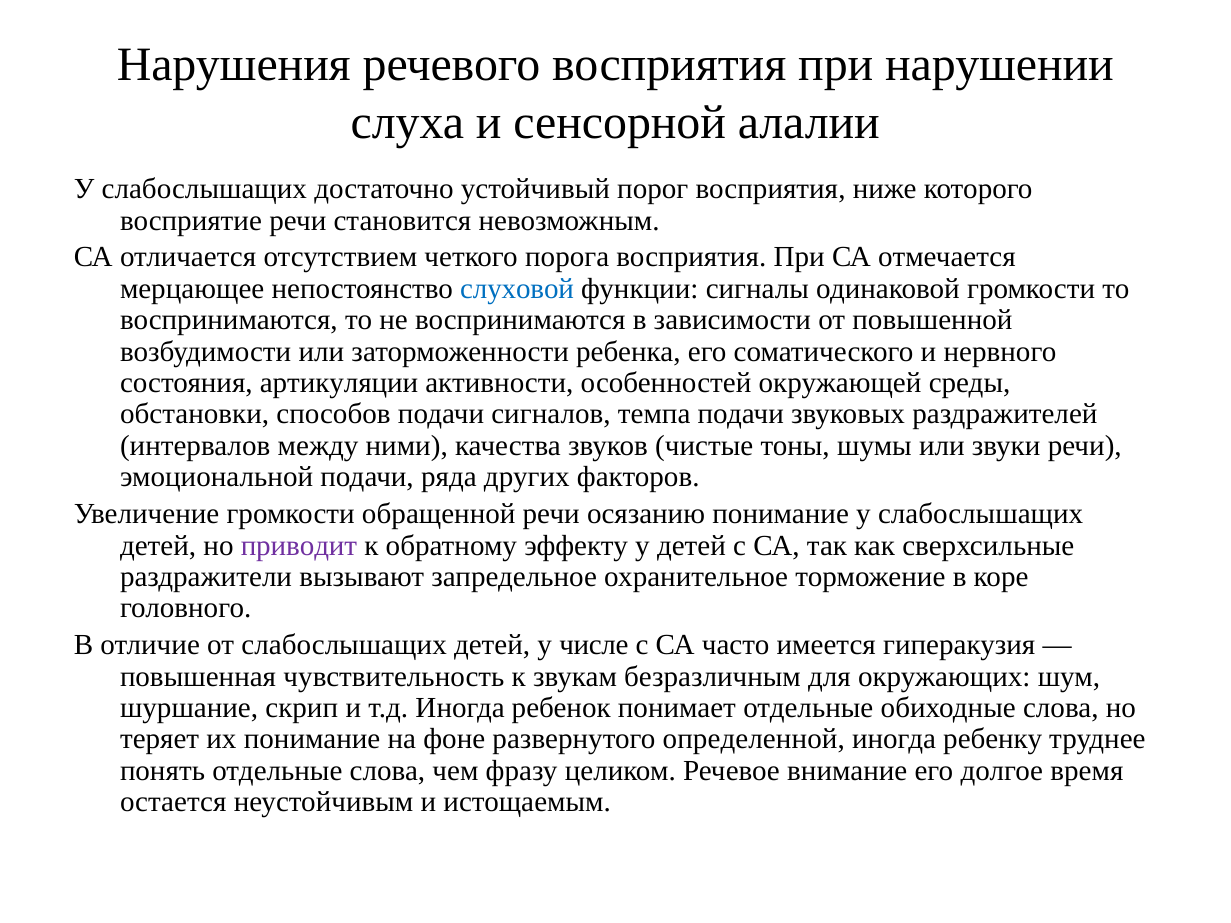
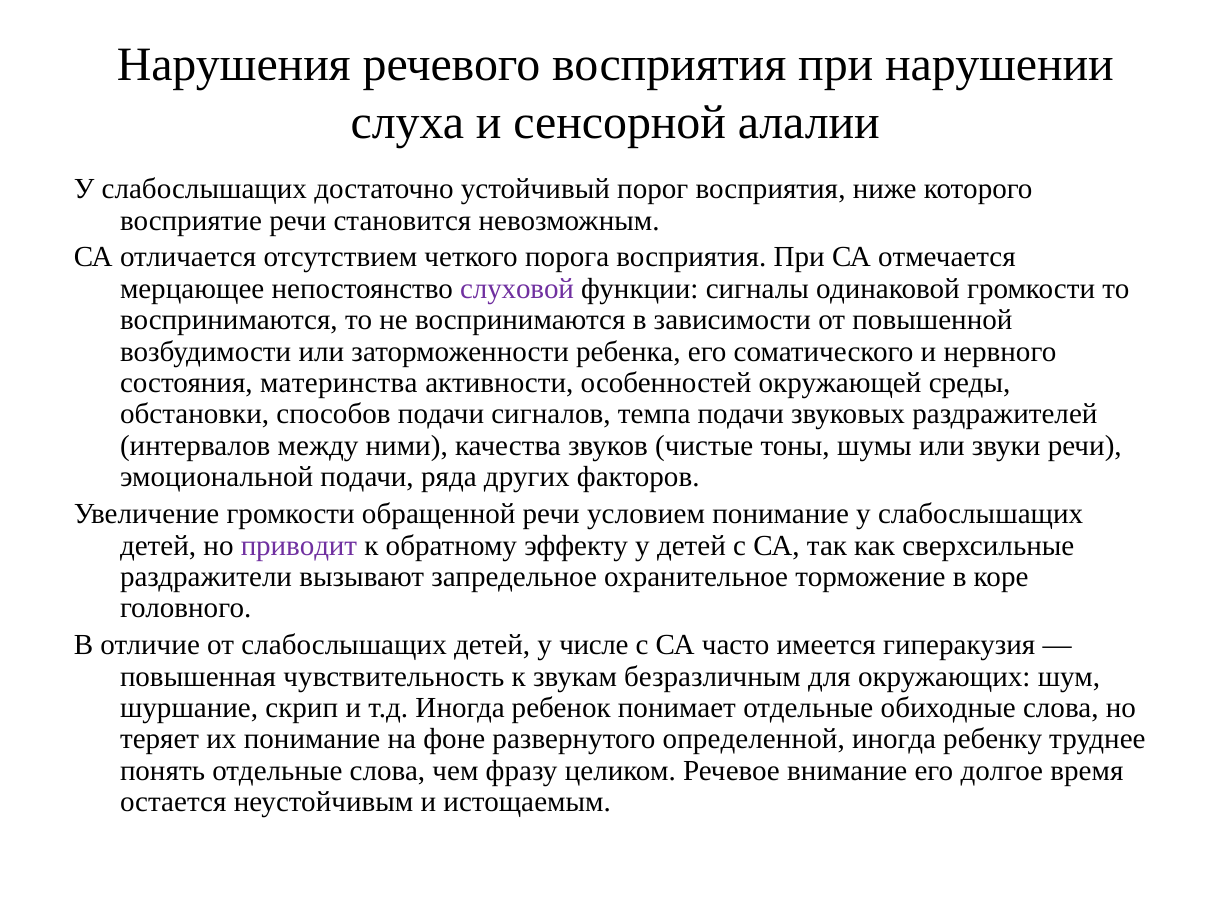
слуховой colour: blue -> purple (517, 289)
артикуляции: артикуляции -> материнства (339, 383)
осязанию: осязанию -> условием (646, 514)
